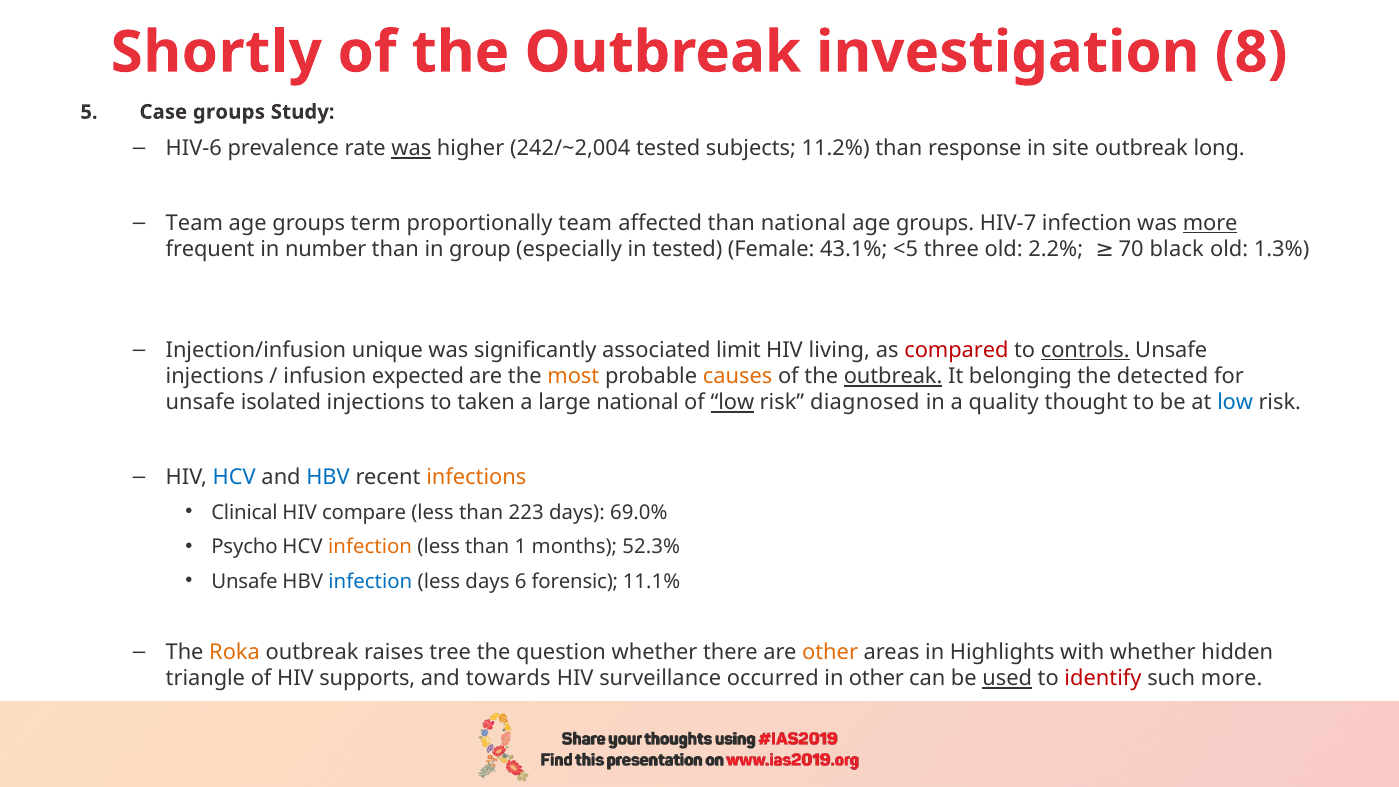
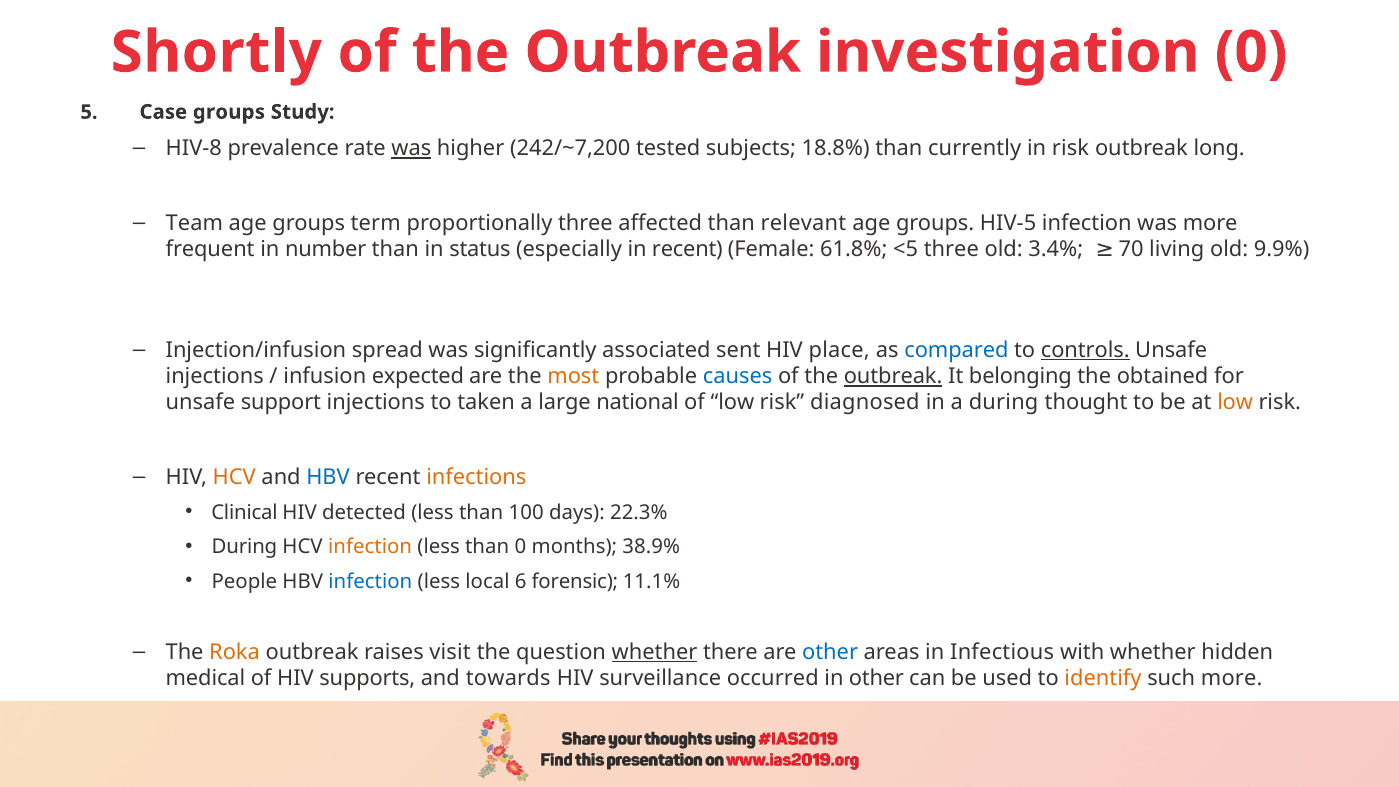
investigation 8: 8 -> 0 (1251, 52)
HIV-6: HIV-6 -> HIV-8 (194, 149)
242/~2,004: 242/~2,004 -> 242/~7,200 (570, 149)
11.2%: 11.2% -> 18.8% (836, 149)
response: response -> currently (975, 149)
in site: site -> risk (1071, 149)
proportionally team: team -> three (585, 223)
than national: national -> relevant (803, 223)
HIV-7: HIV-7 -> HIV-5 (1008, 223)
more underline: present -> none (1210, 223)
group: group -> status (480, 249)
in tested: tested -> recent (687, 249)
43.1%: 43.1% -> 61.8% (854, 249)
2.2%: 2.2% -> 3.4% (1056, 249)
black: black -> living (1177, 249)
1.3%: 1.3% -> 9.9% (1282, 249)
unique: unique -> spread (387, 350)
limit: limit -> sent (738, 350)
living: living -> place (839, 350)
compared colour: red -> blue (956, 350)
causes colour: orange -> blue (738, 376)
detected: detected -> obtained (1163, 376)
isolated: isolated -> support (281, 403)
low underline: present -> none (732, 403)
a quality: quality -> during (1004, 403)
low colour: blue -> orange (1235, 403)
HCV colour: blue -> orange (234, 477)
compare: compare -> detected (364, 512)
223: 223 -> 100 (526, 512)
69.0%: 69.0% -> 22.3% (639, 512)
Psycho: Psycho -> During (244, 547)
than 1: 1 -> 0 (520, 547)
52.3%: 52.3% -> 38.9% (651, 547)
Unsafe: Unsafe -> People (244, 581)
less days: days -> local (488, 581)
tree: tree -> visit (450, 652)
whether underline: none -> present (654, 652)
other colour: orange -> blue (830, 652)
Highlights: Highlights -> Infectious (1002, 652)
triangle: triangle -> medical (205, 678)
used underline: present -> none (1007, 678)
identify colour: red -> orange (1103, 678)
